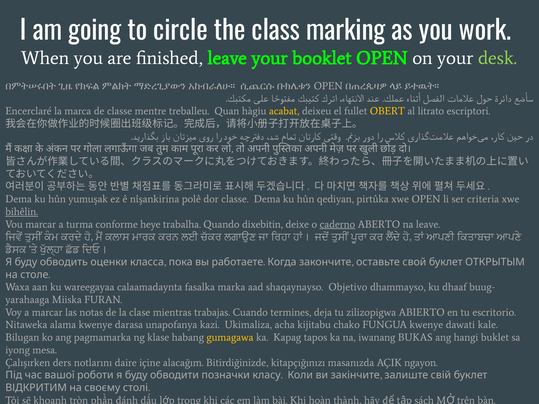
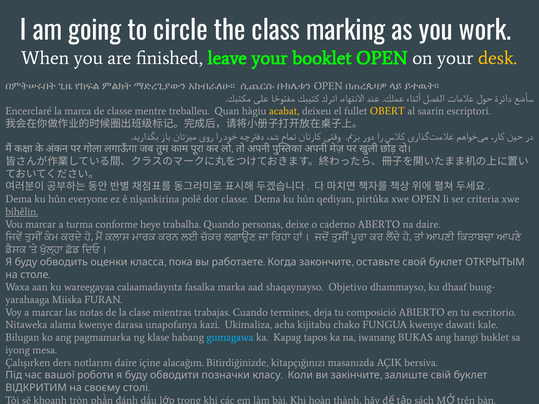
desk colour: light green -> yellow (497, 58)
litrato: litrato -> saarin (431, 111)
yumuşak: yumuşak -> everyone (88, 199)
dixebitin: dixebitin -> personas (262, 224)
caderno underline: present -> none (337, 224)
na leave: leave -> daire (428, 224)
zilizopigwa: zilizopigwa -> composició (371, 312)
gumagawa colour: yellow -> light blue (230, 338)
ngayon: ngayon -> bersiva (421, 363)
